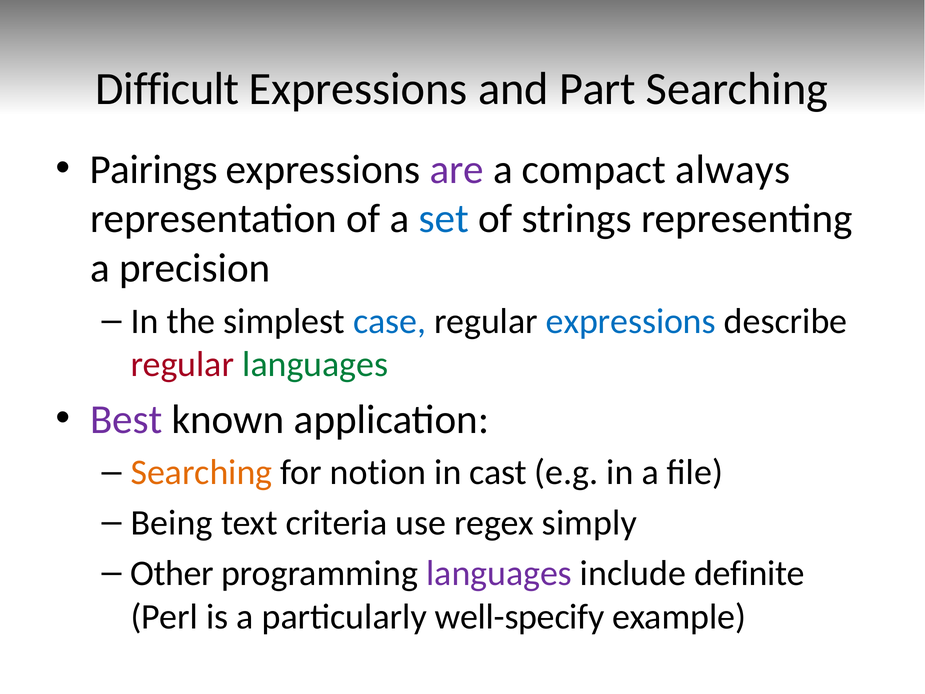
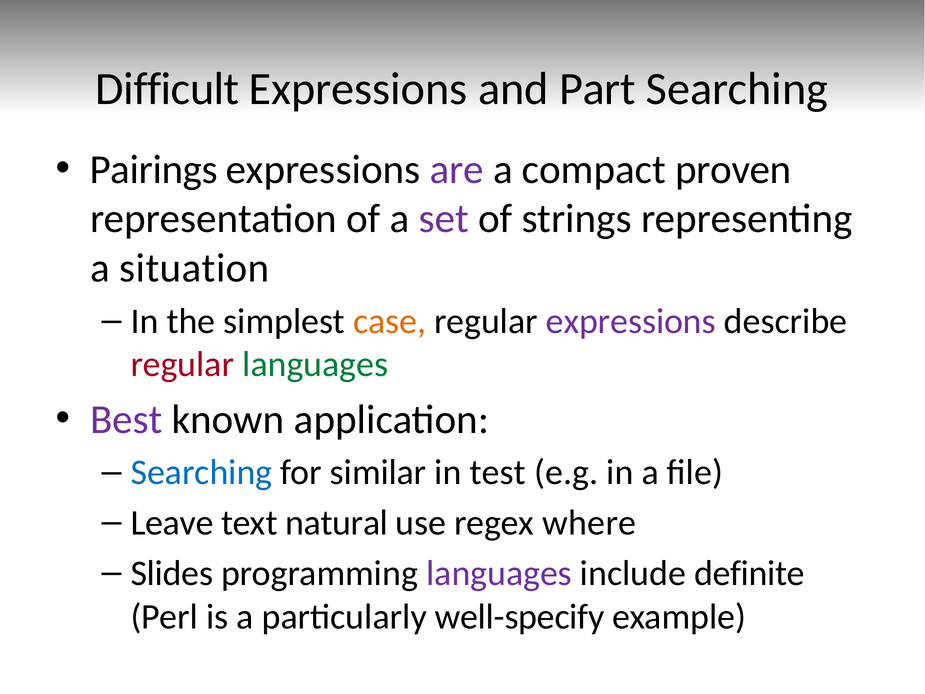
always: always -> proven (733, 169)
set colour: blue -> purple (444, 219)
precision: precision -> situation (194, 268)
case colour: blue -> orange (390, 321)
expressions colour: blue -> purple (631, 321)
Searching colour: orange -> blue (201, 472)
notion: notion -> similar (378, 472)
cast: cast -> test (498, 472)
Being: Being -> Leave (172, 523)
criteria: criteria -> natural (337, 523)
simply: simply -> where (589, 523)
Other: Other -> Slides (172, 573)
